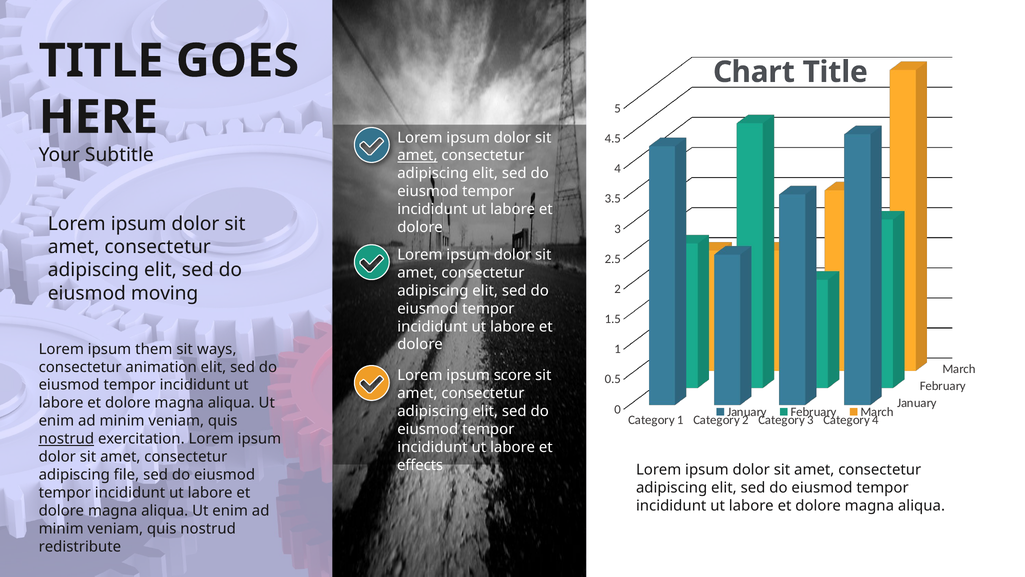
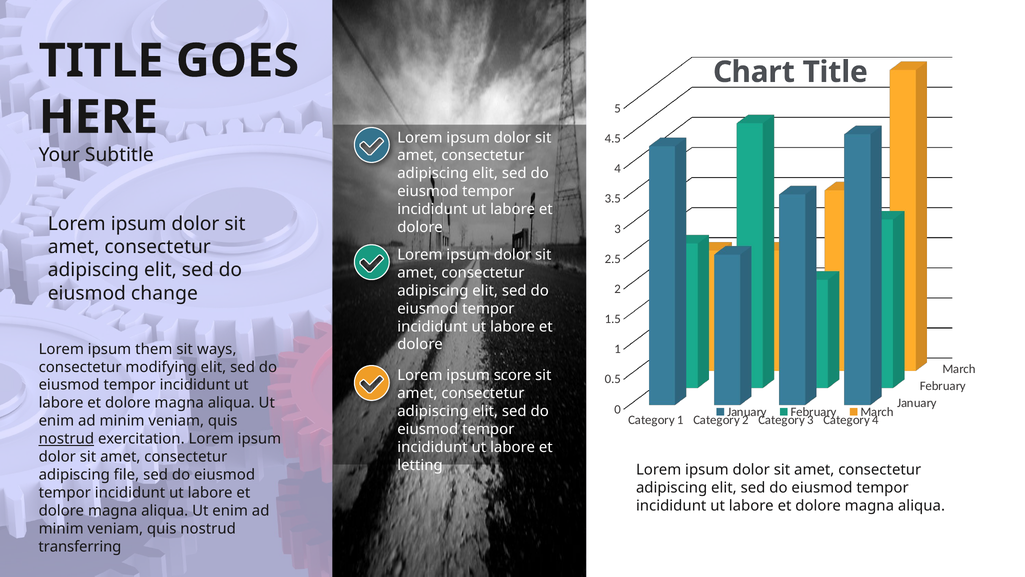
amet underline: present -> none (417, 155)
moving: moving -> change (164, 293)
animation: animation -> modifying (161, 367)
effects: effects -> letting (420, 465)
redistribute: redistribute -> transferring (80, 546)
